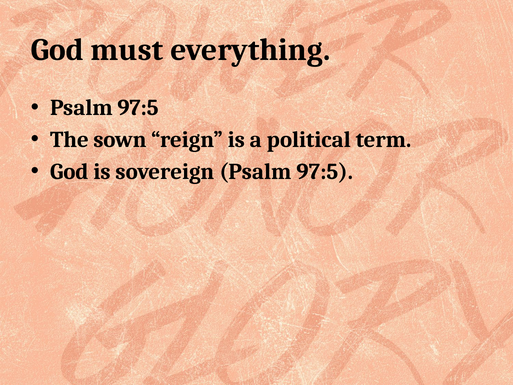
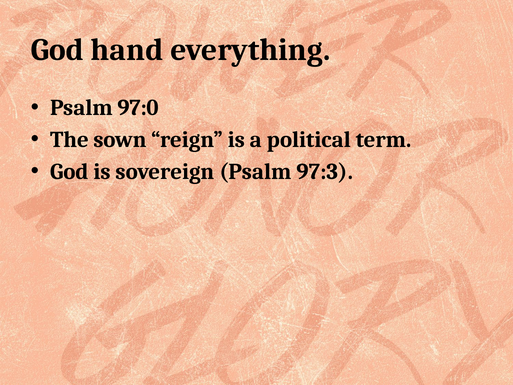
must: must -> hand (127, 50)
97:5: 97:5 -> 97:0 (138, 108)
sovereign Psalm 97:5: 97:5 -> 97:3 (325, 171)
